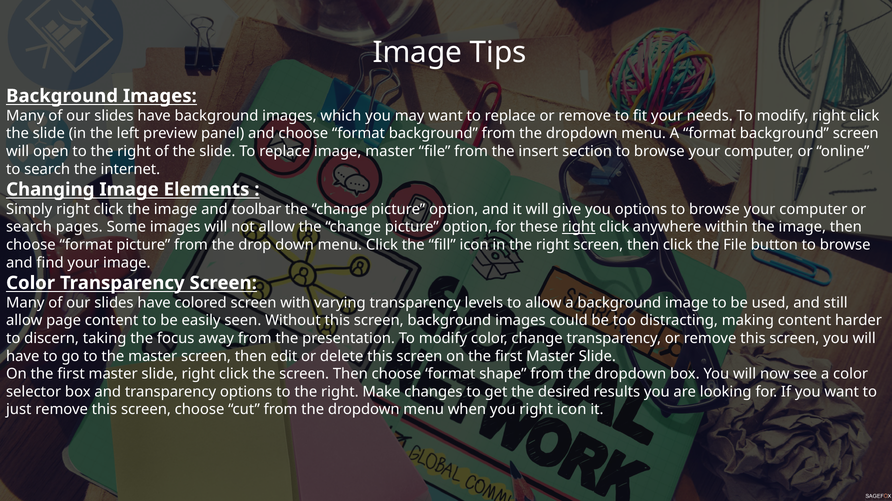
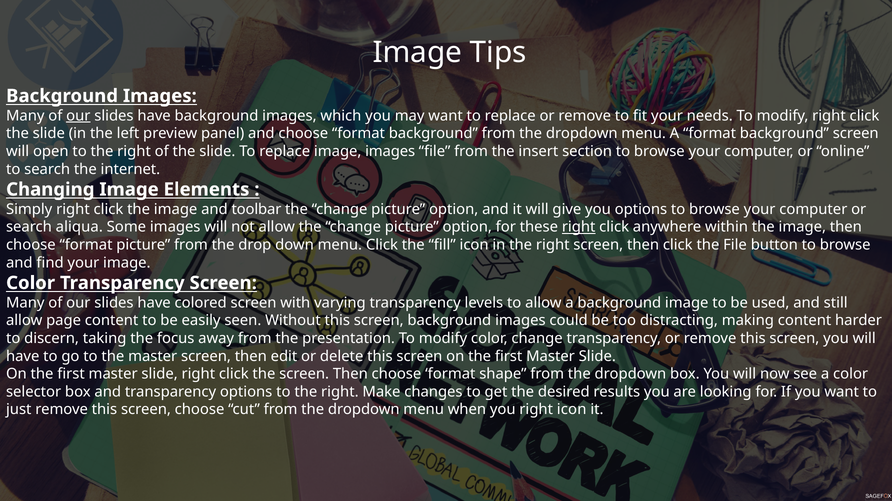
our underline: none -> present (78, 116)
image master: master -> images (390, 152)
pages: pages -> aliqua (79, 227)
